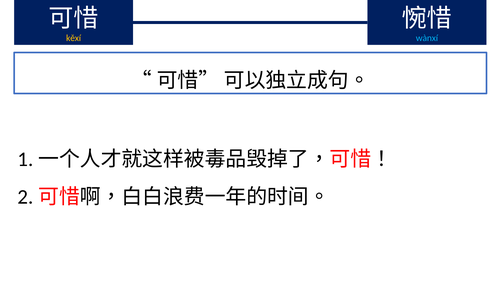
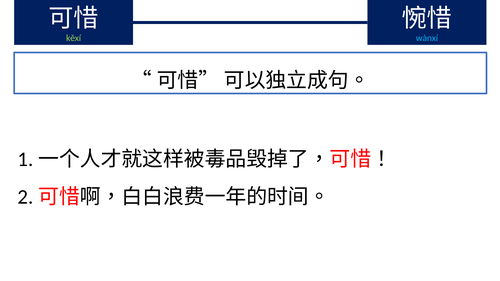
kěxí colour: yellow -> light green (74, 38)
